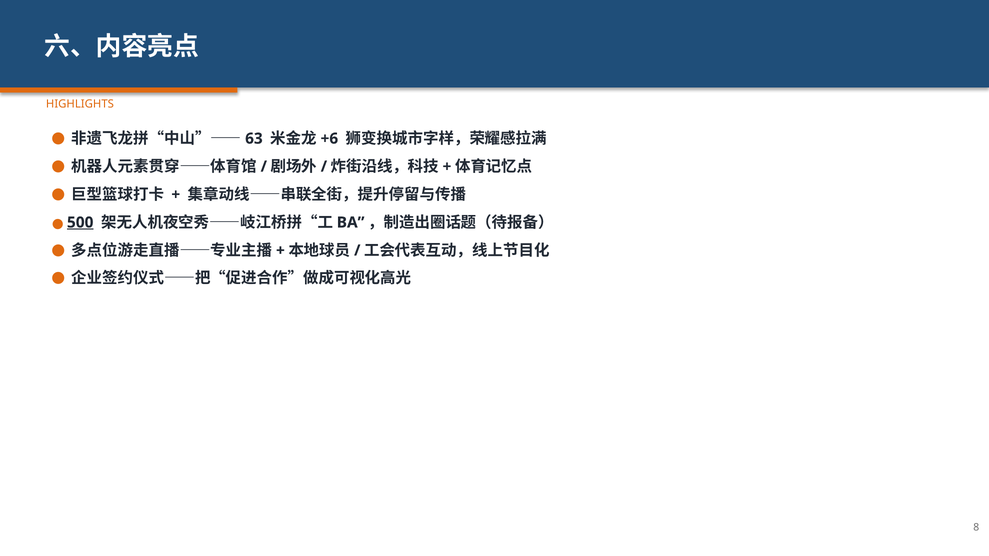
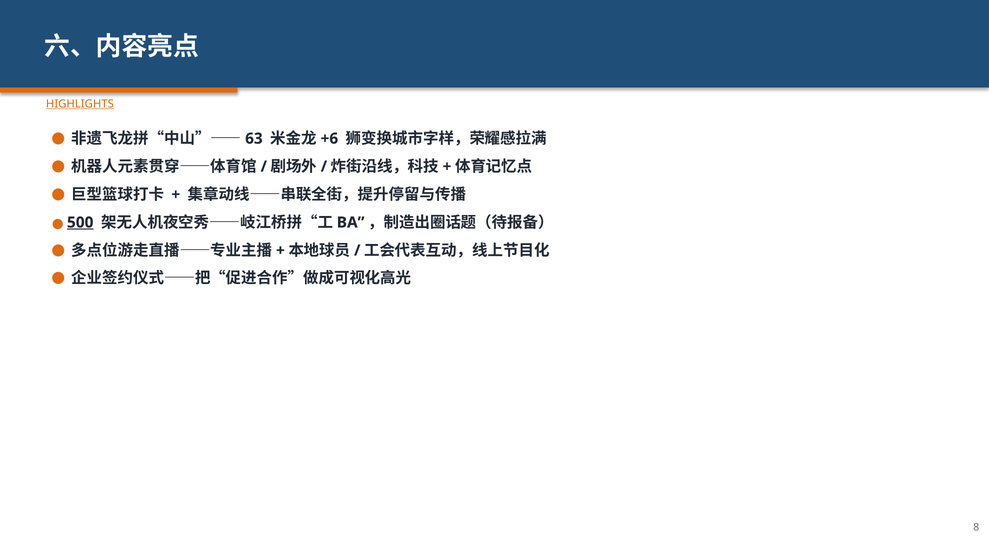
HIGHLIGHTS underline: none -> present (80, 104)
